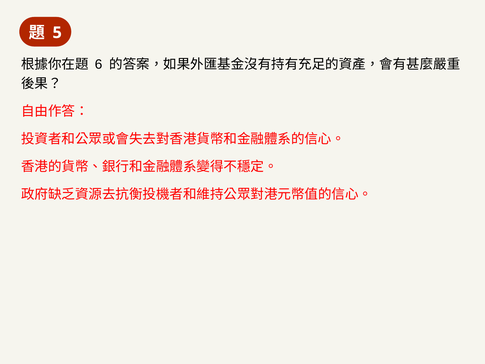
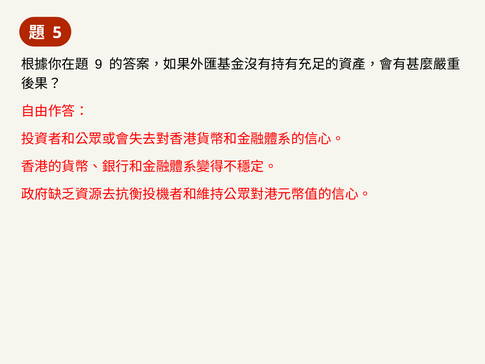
6: 6 -> 9 (99, 64)
